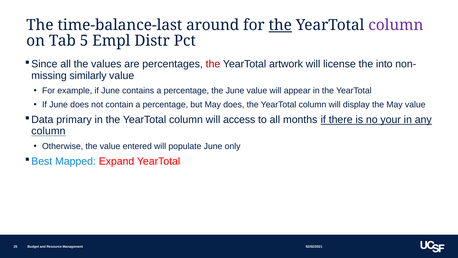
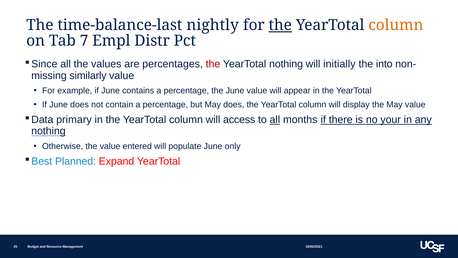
around: around -> nightly (213, 25)
column colour: purple -> orange (396, 25)
5: 5 -> 7 (84, 41)
YearTotal artwork: artwork -> nothing (286, 64)
license: license -> initially (339, 64)
all underline: none -> present (275, 120)
column: column -> nothing (48, 131)
Mapped: Mapped -> Planned (76, 161)
